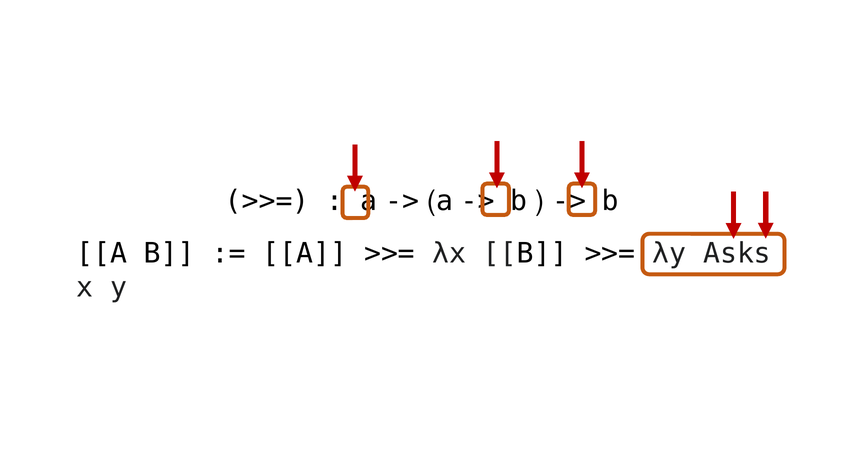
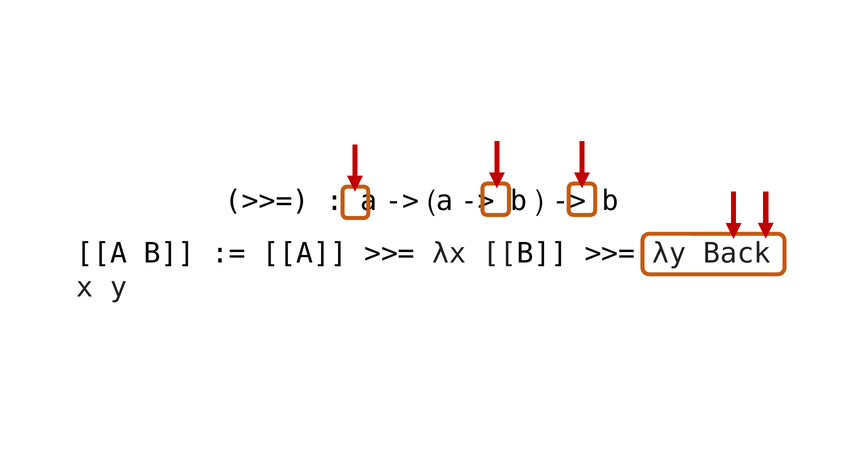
Asks: Asks -> Back (737, 253)
